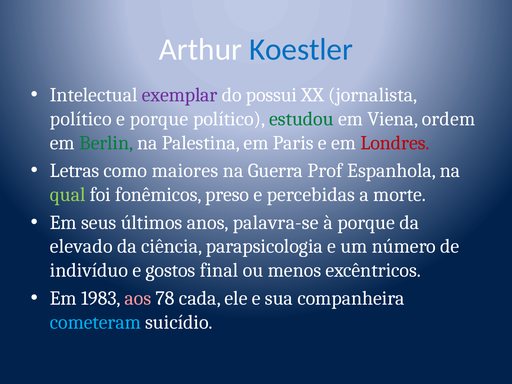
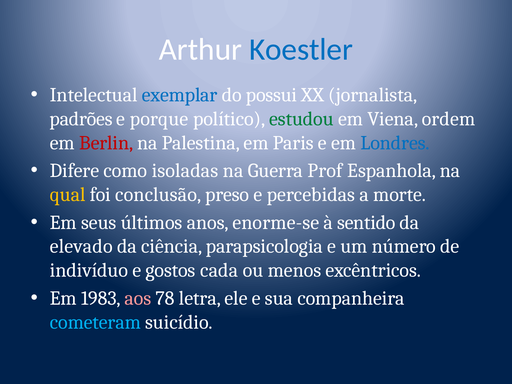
exemplar colour: purple -> blue (180, 95)
político: político -> padrões (81, 119)
Berlin colour: green -> red (106, 143)
Londres colour: red -> blue (395, 143)
Letras: Letras -> Difere (75, 171)
maiores: maiores -> isoladas (185, 171)
qual colour: light green -> yellow (68, 195)
fonêmicos: fonêmicos -> conclusão (158, 195)
palavra-se: palavra-se -> enorme-se (276, 223)
à porque: porque -> sentido (366, 223)
final: final -> cada (219, 270)
cada: cada -> letra (200, 298)
